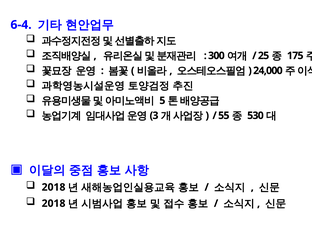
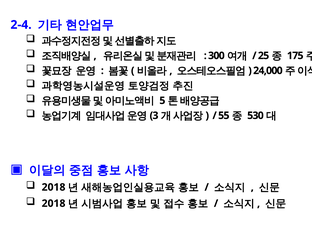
6-4: 6-4 -> 2-4 (21, 25)
